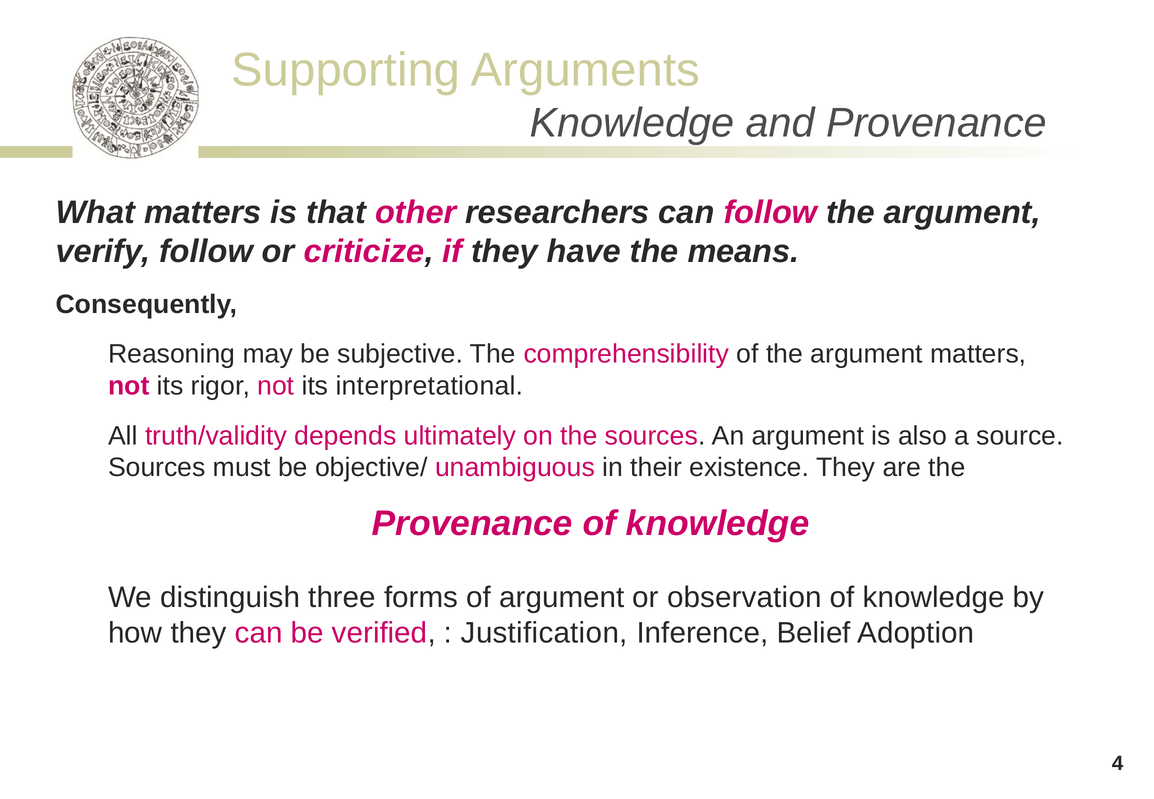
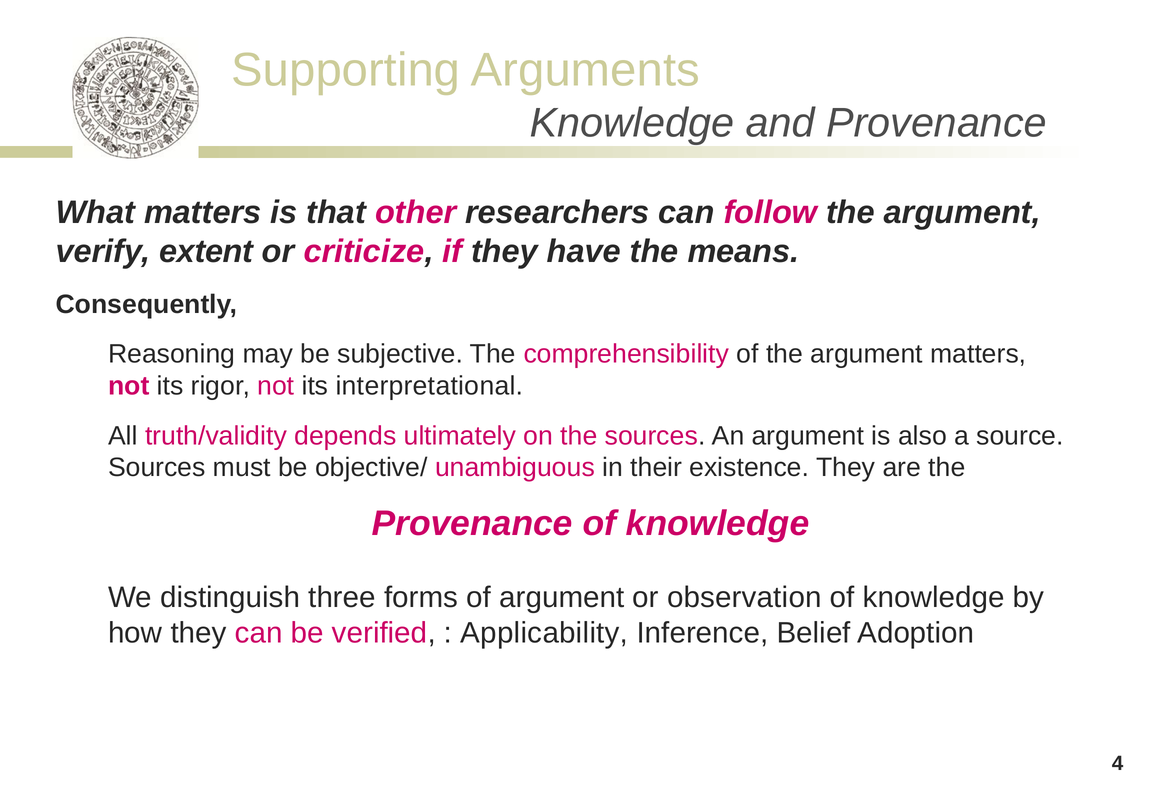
verify follow: follow -> extent (206, 251)
Justification: Justification -> Applicability (544, 633)
